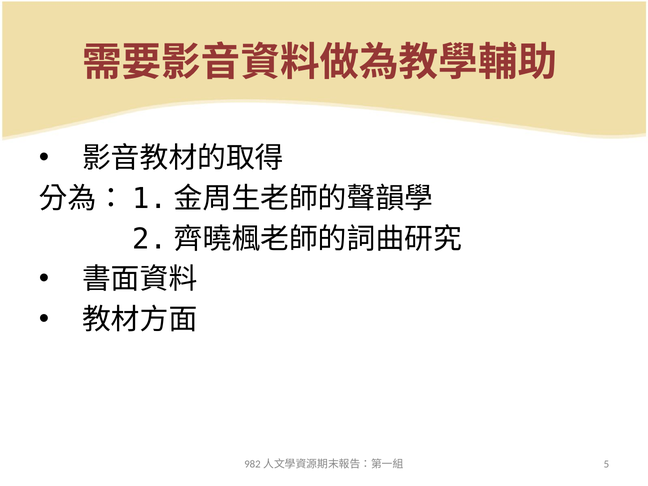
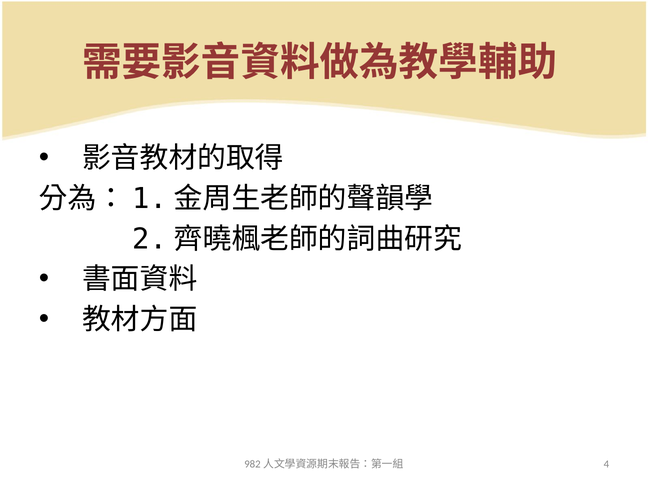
5: 5 -> 4 (606, 464)
